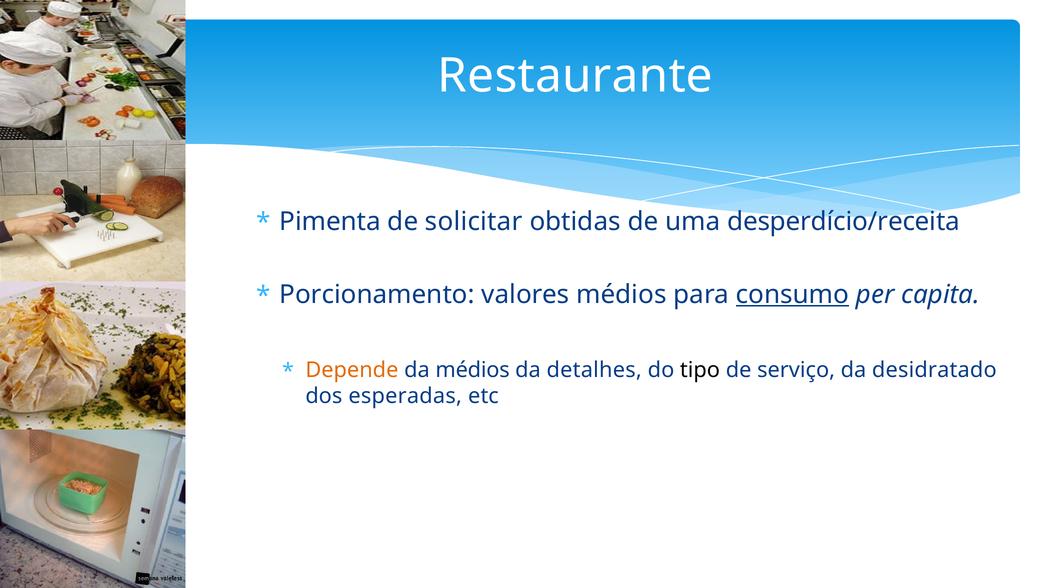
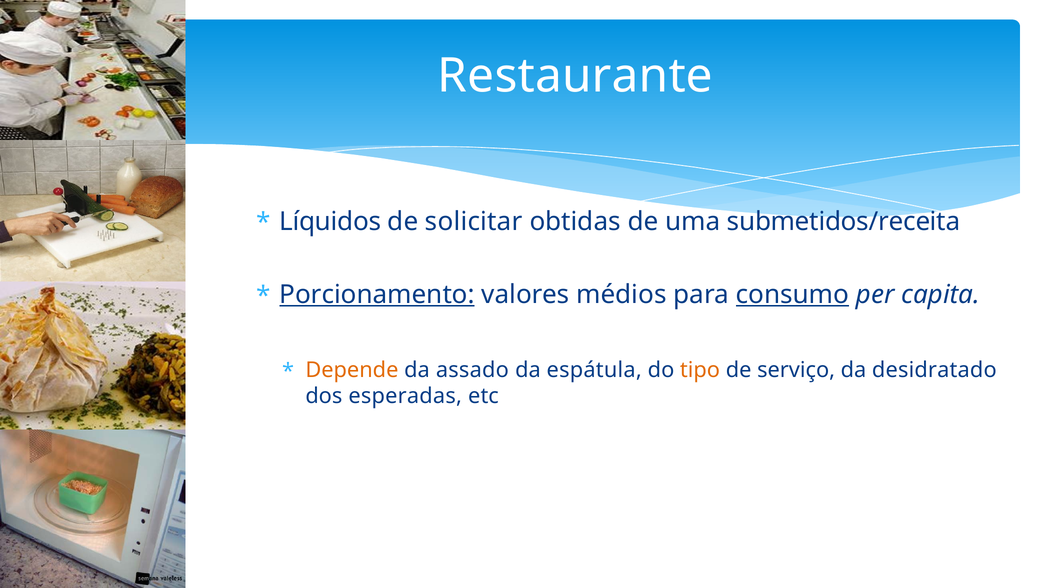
Pimenta: Pimenta -> Líquidos (330, 221)
desperdício/receita: desperdício/receita -> submetidos/receita (844, 221)
Porcionamento underline: none -> present (377, 295)
da médios: médios -> assado (472, 370)
detalhes: detalhes -> espátula (594, 370)
tipo colour: black -> orange (700, 370)
